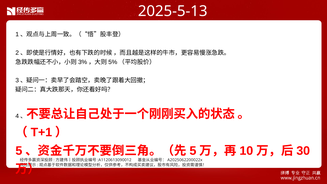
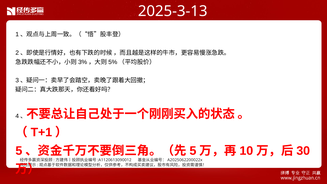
2025-5-13: 2025-5-13 -> 2025-3-13 (173, 11)
